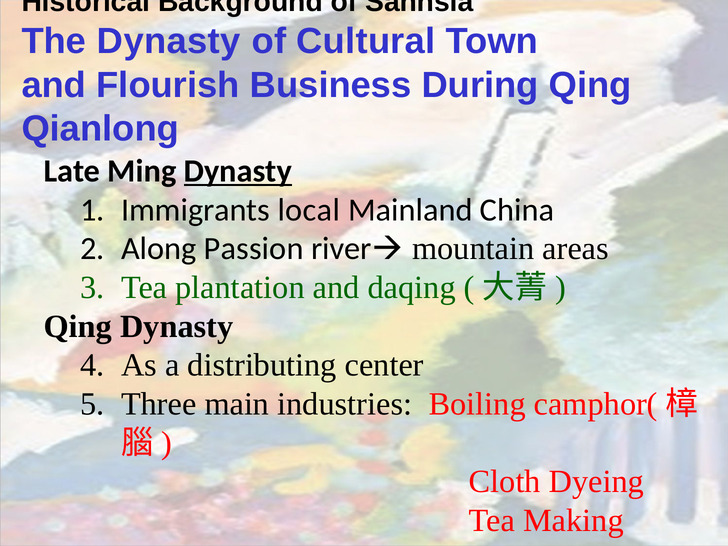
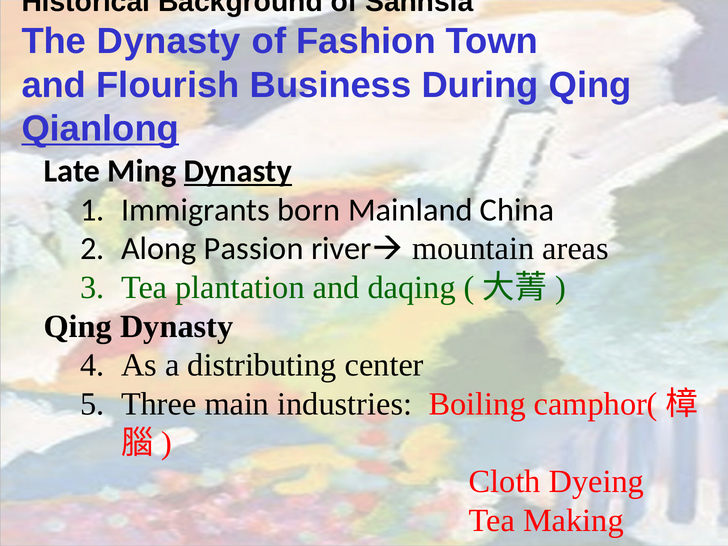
Cultural: Cultural -> Fashion (366, 41)
Qianlong underline: none -> present (100, 129)
local: local -> born (309, 210)
